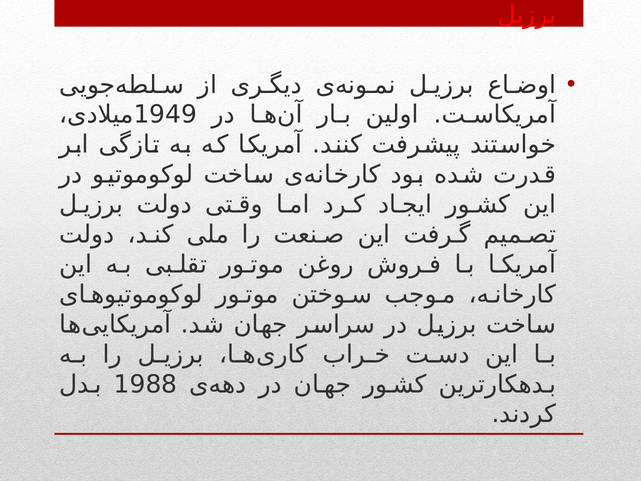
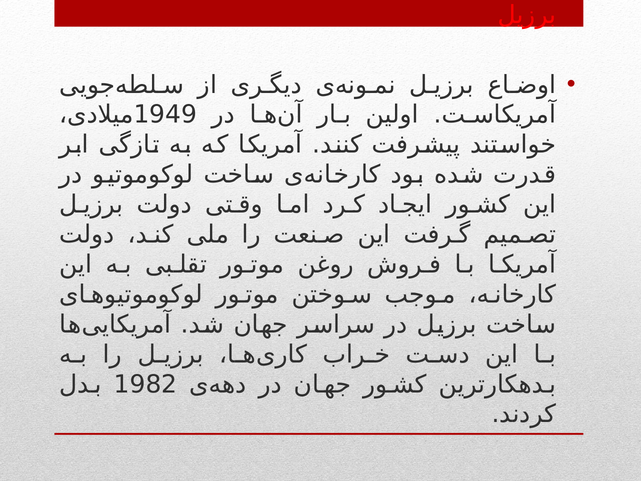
1988: 1988 -> 1982 (146, 384)
